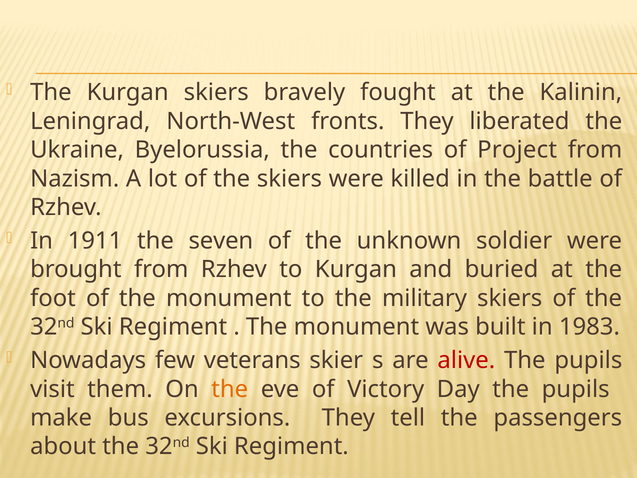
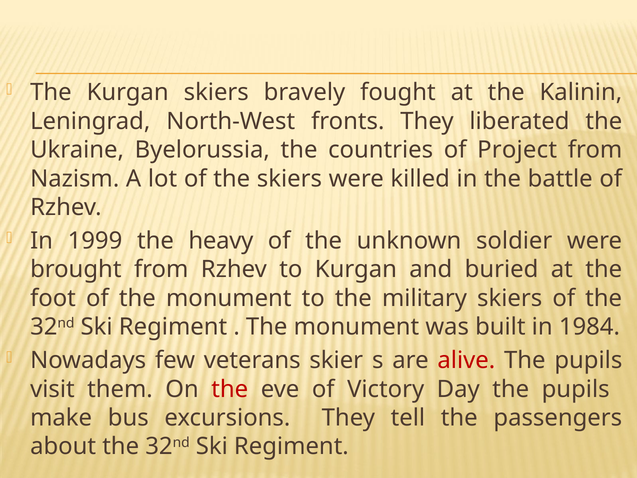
1911: 1911 -> 1999 (95, 241)
seven: seven -> heavy (221, 241)
1983: 1983 -> 1984 (589, 327)
the colour: orange -> red (230, 389)
